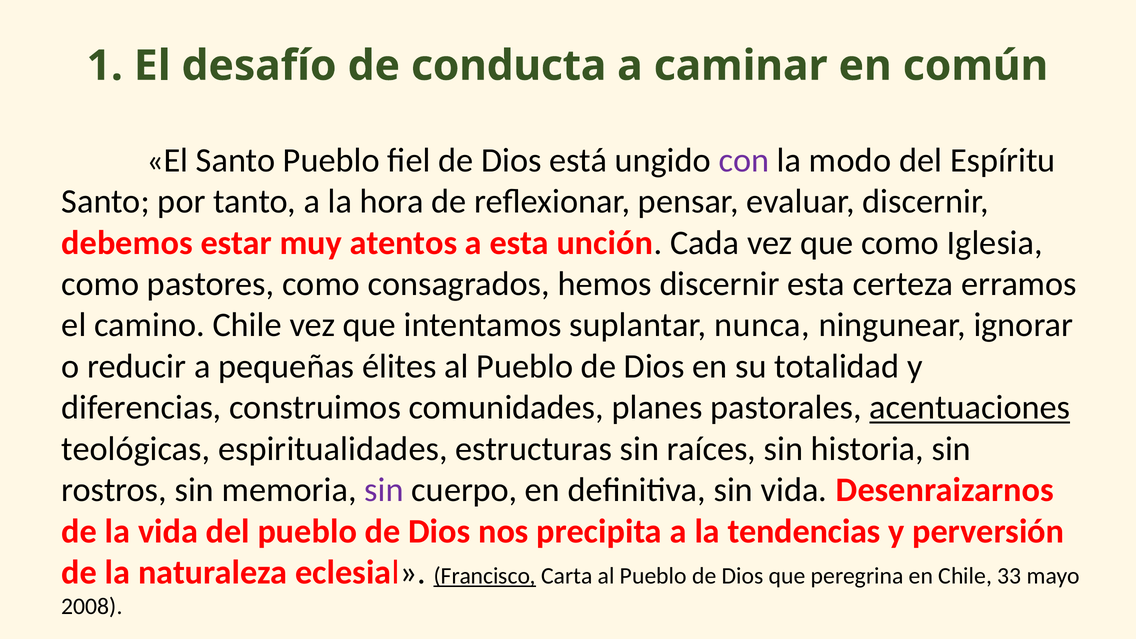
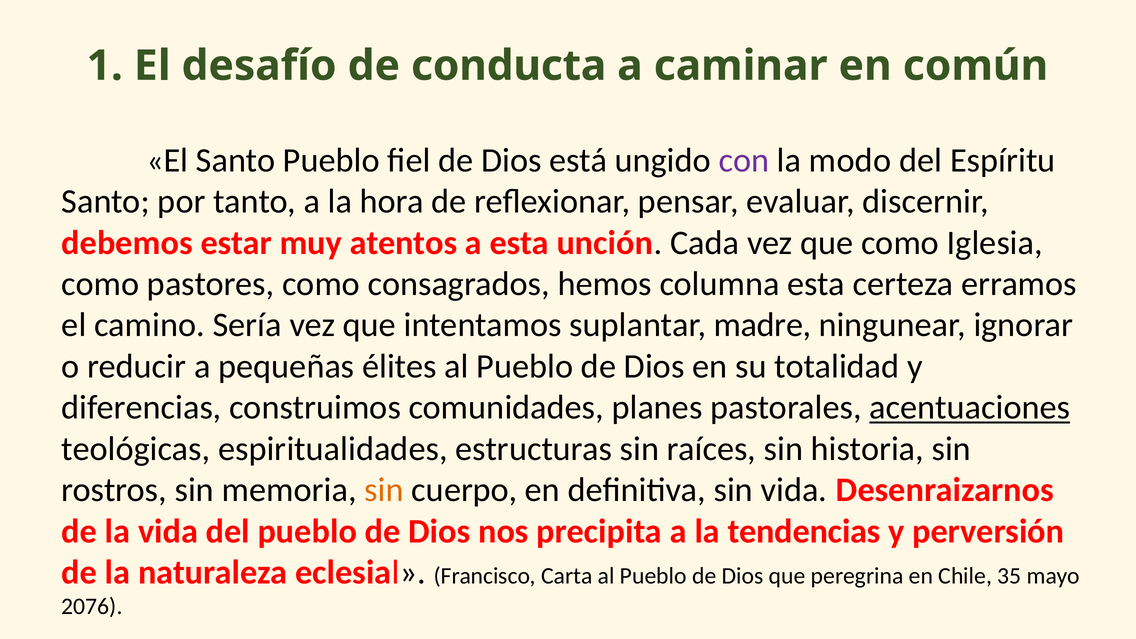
hemos discernir: discernir -> columna (719, 284)
camino Chile: Chile -> Sería (247, 325)
nunca: nunca -> madre (762, 325)
sin colour: purple -> orange (384, 490)
Francisco underline: present -> none (485, 576)
33: 33 -> 35 (1009, 576)
2008: 2008 -> 2076 (92, 607)
